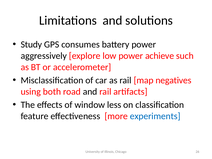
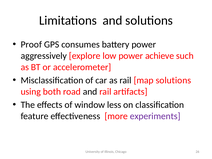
Study: Study -> Proof (31, 44)
map negatives: negatives -> solutions (173, 80)
experiments colour: blue -> purple (155, 116)
